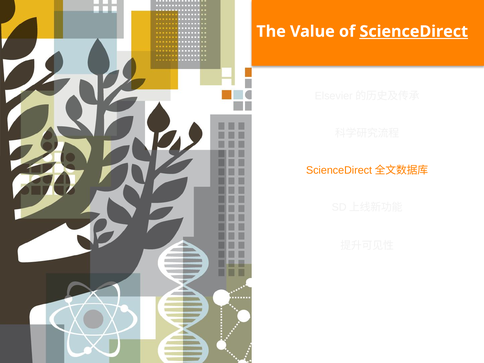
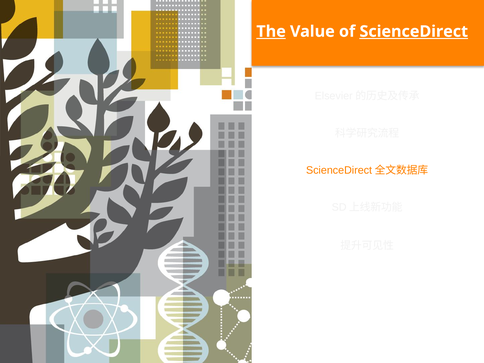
The underline: none -> present (271, 31)
